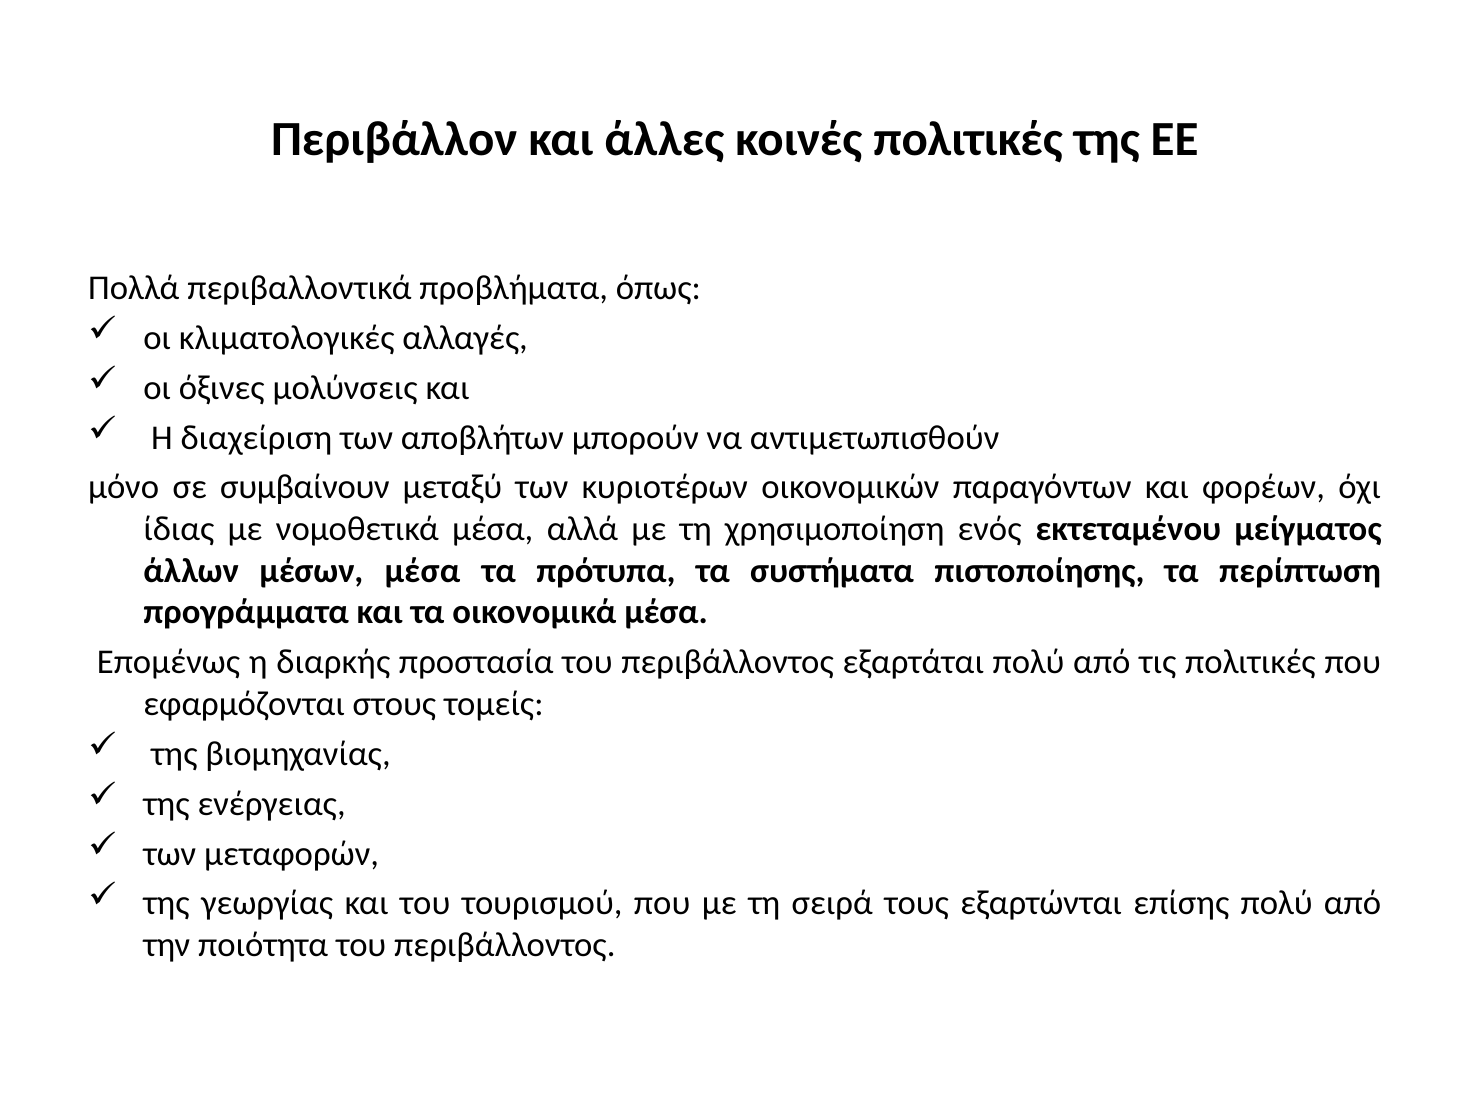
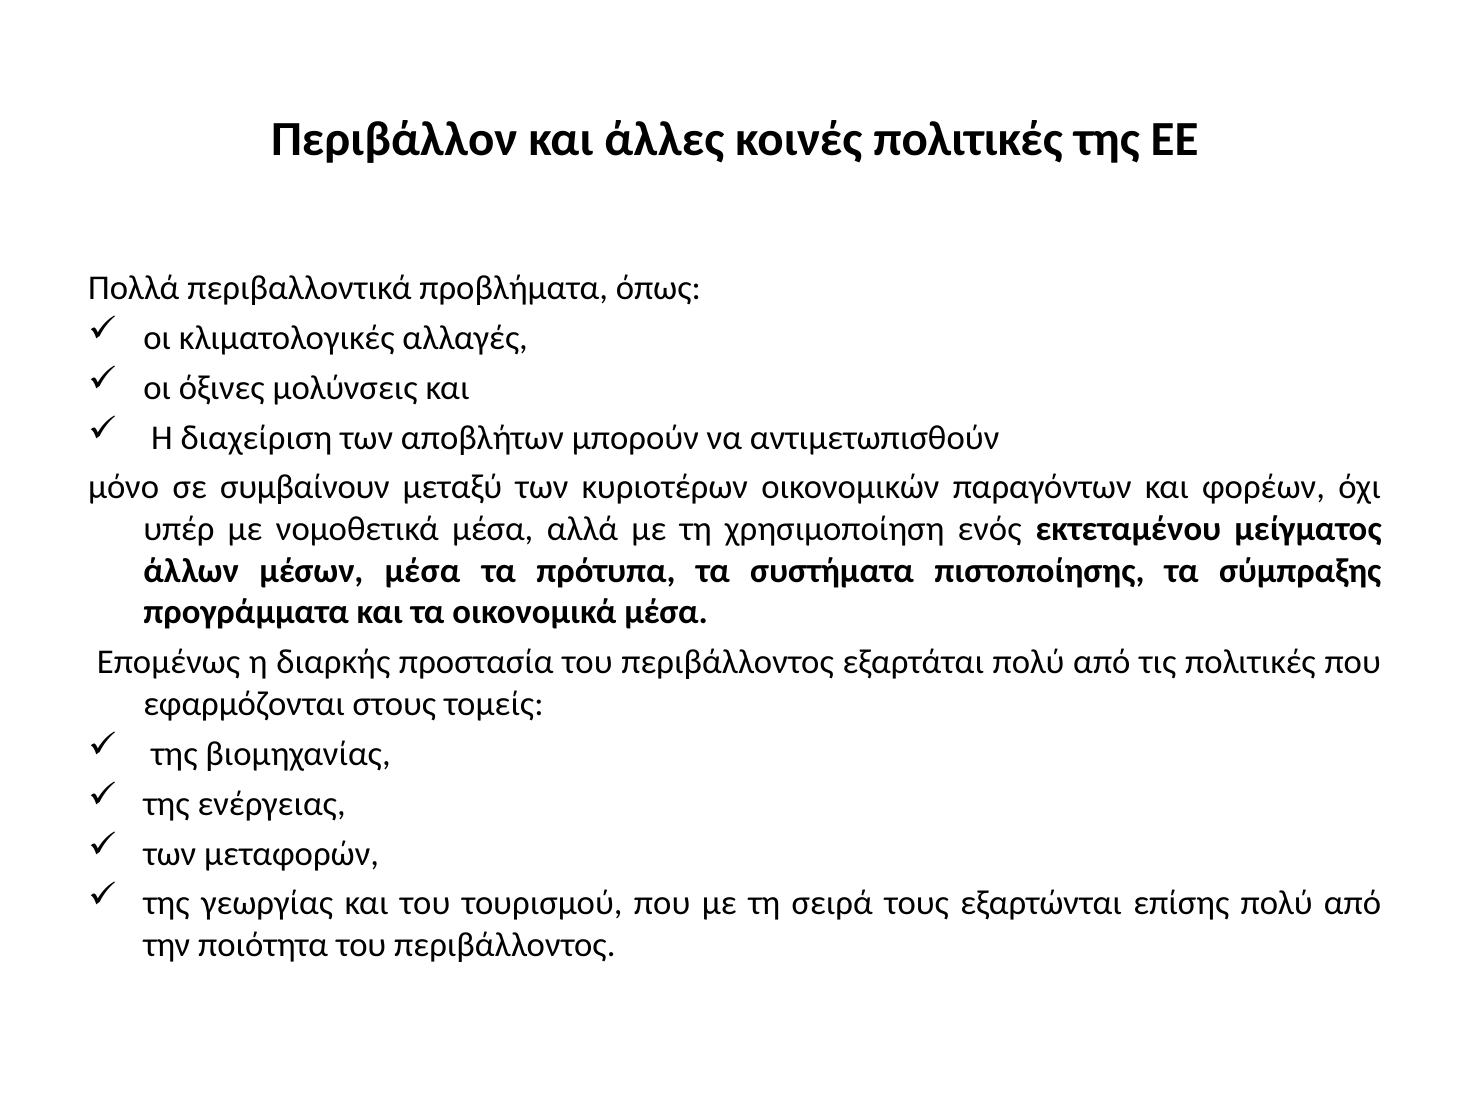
ίδιας: ίδιας -> υπέρ (179, 529)
περίπτωση: περίπτωση -> σύμπραξης (1300, 571)
